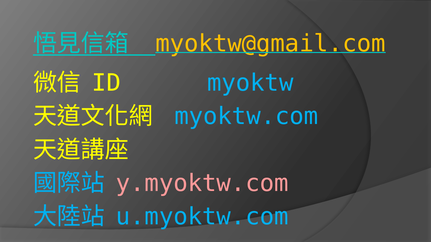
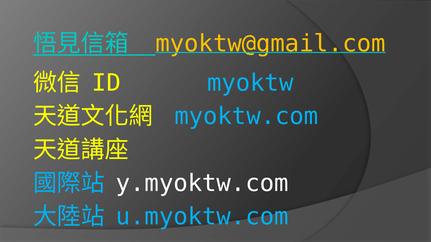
y.myoktw.com colour: pink -> white (202, 184)
